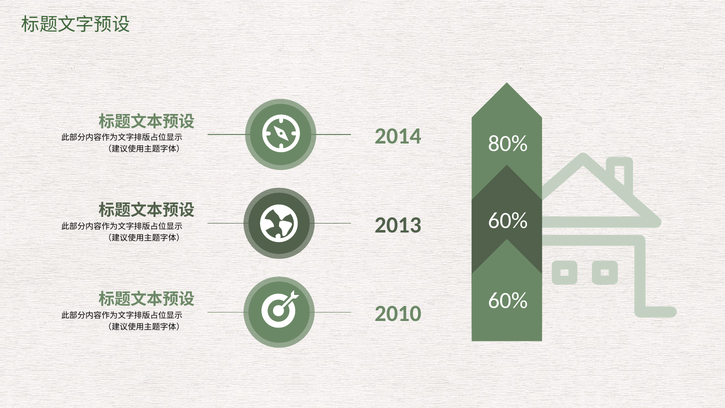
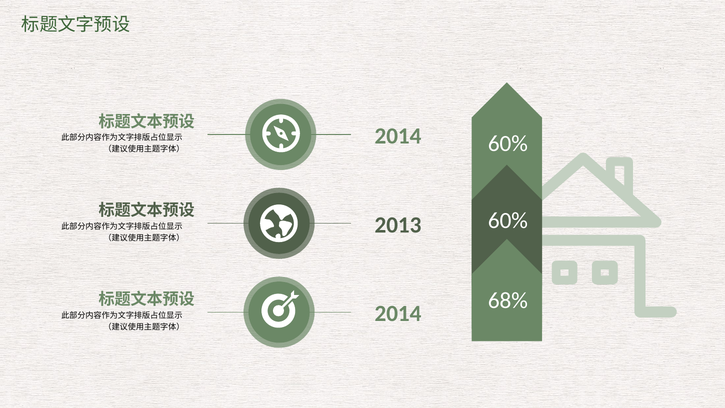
80%: 80% -> 60% (508, 144)
60%: 60% -> 68% (508, 300)
2010: 2010 -> 2014 (398, 314)
